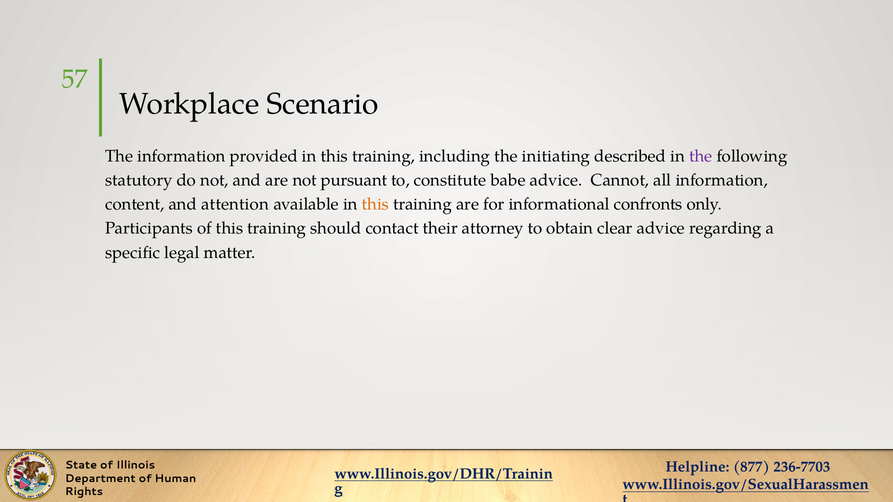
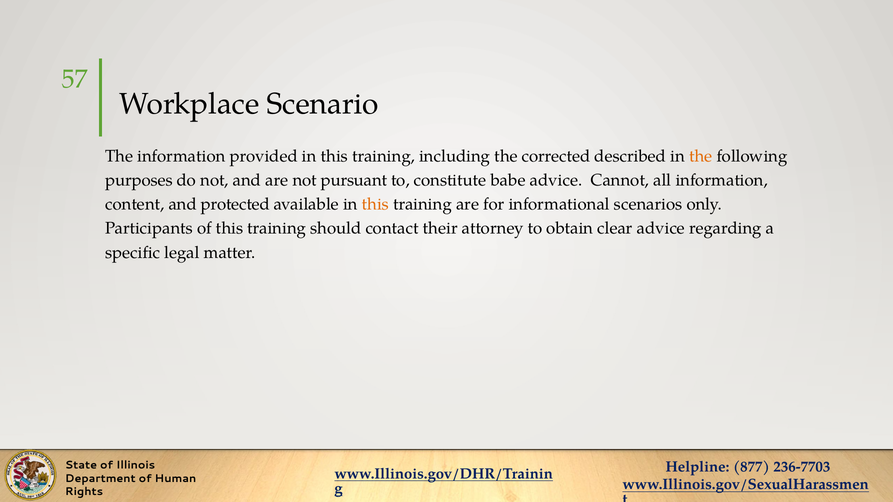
initiating: initiating -> corrected (556, 156)
the colour: purple -> orange (701, 156)
statutory: statutory -> purposes (139, 180)
attention: attention -> protected (235, 204)
confronts: confronts -> scenarios (648, 204)
